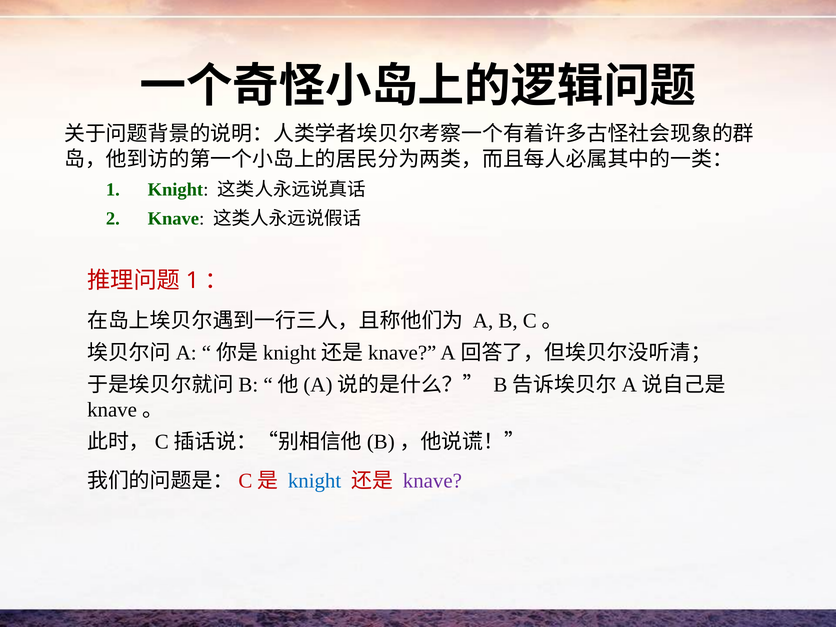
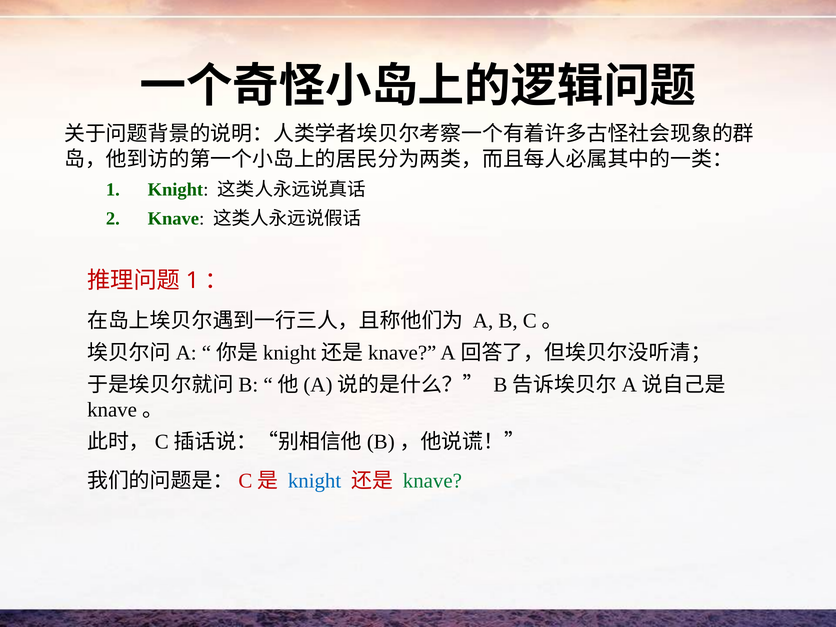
knave colour: purple -> green (432, 481)
